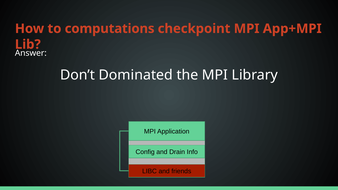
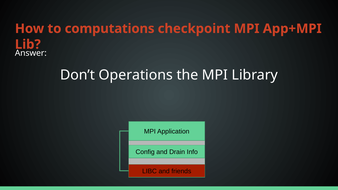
Dominated: Dominated -> Operations (136, 75)
